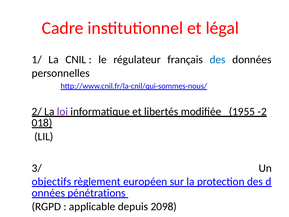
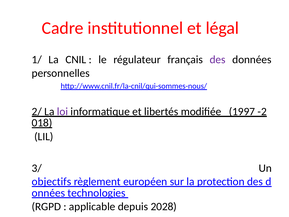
des colour: blue -> purple (218, 60)
1955: 1955 -> 1997 (242, 111)
pénétrations: pénétrations -> technologies (97, 193)
2098: 2098 -> 2028 (164, 206)
